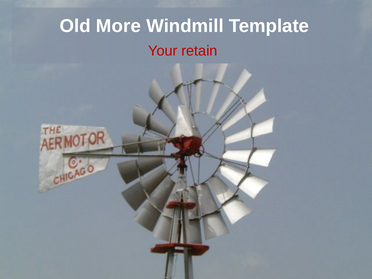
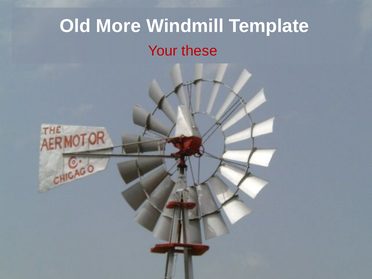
retain: retain -> these (199, 51)
